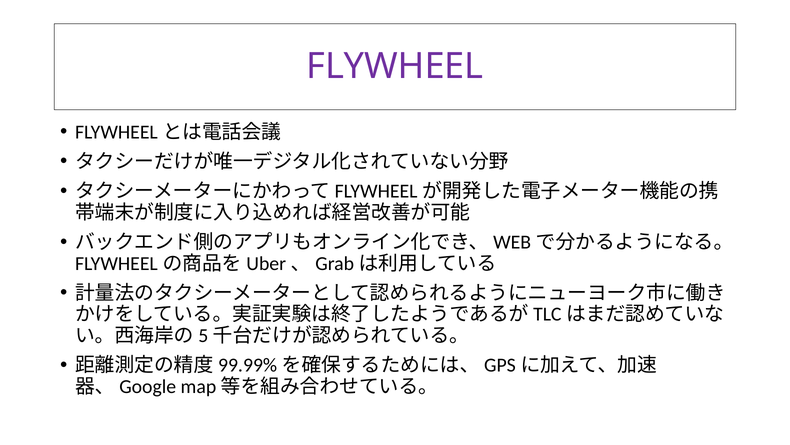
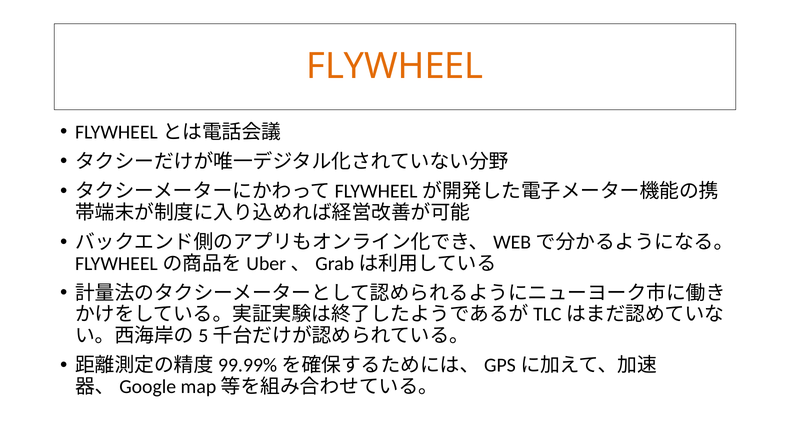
FLYWHEEL colour: purple -> orange (395, 66)
